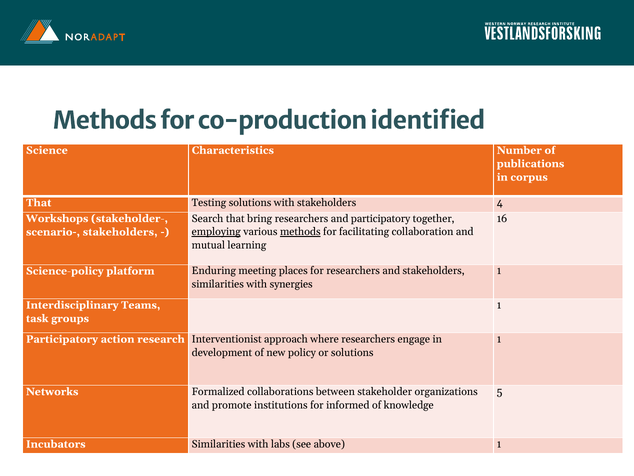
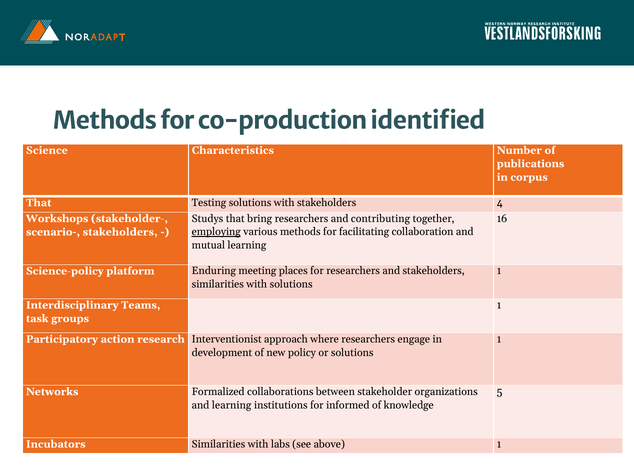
Search: Search -> Studys (208, 218)
and participatory: participatory -> contributing (381, 218)
methods underline: present -> none (300, 232)
with synergies: synergies -> solutions (291, 284)
and promote: promote -> learning (232, 405)
